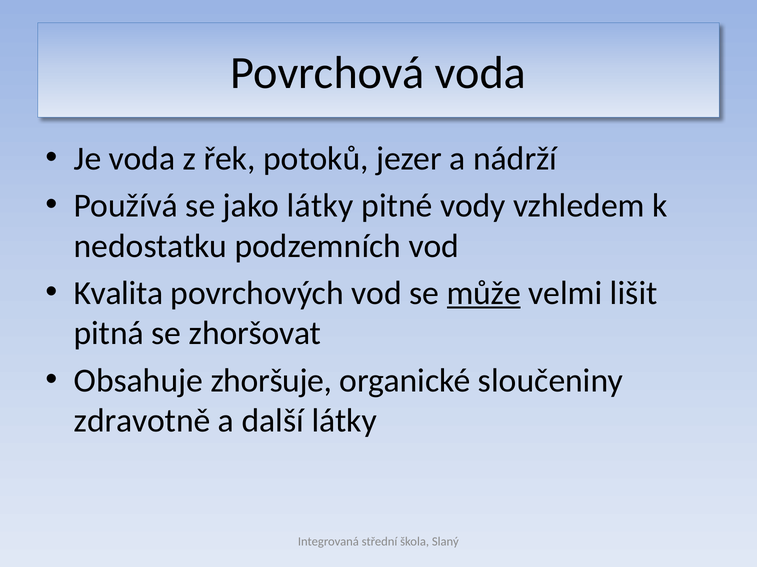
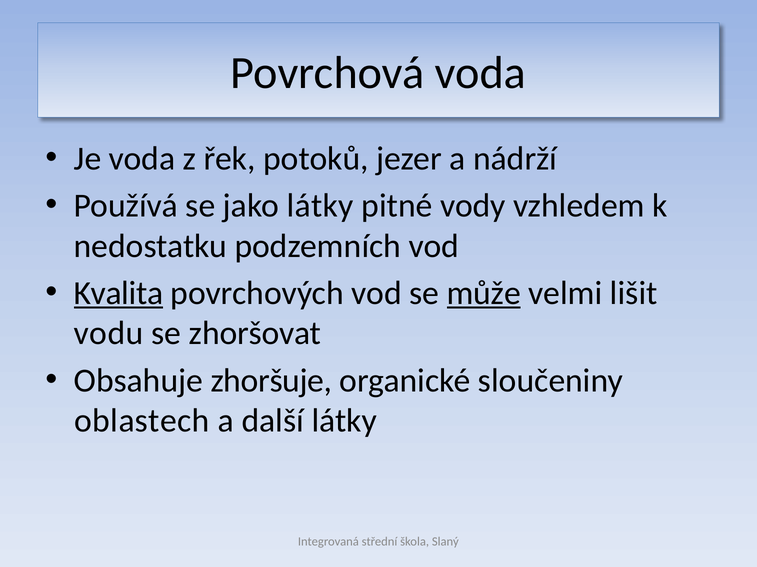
Kvalita underline: none -> present (118, 293)
pitná: pitná -> vodu (109, 334)
zdravotně: zdravotně -> oblastech (142, 421)
